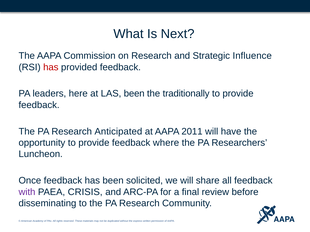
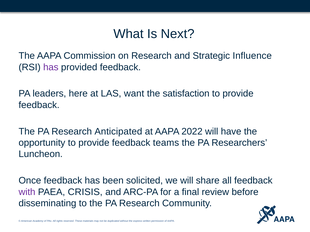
has colour: red -> purple (51, 67)
LAS been: been -> want (134, 94)
traditionally: traditionally -> satisfaction (186, 94)
2011: 2011 -> 2022 (192, 132)
where: where -> teams (166, 143)
